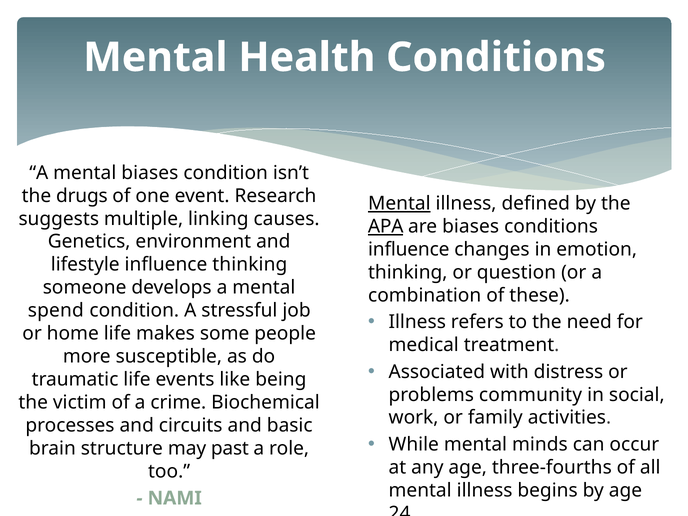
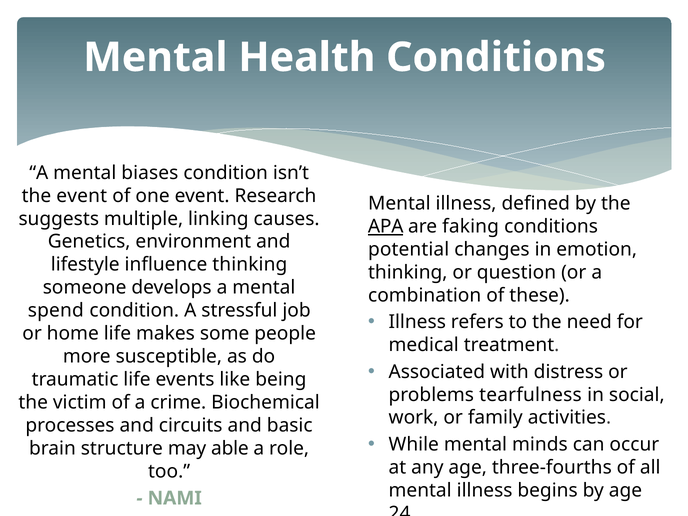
the drugs: drugs -> event (82, 196)
Mental underline: present -> none (399, 204)
are biases: biases -> faking (471, 226)
influence: influence -> potential (409, 249)
community: community -> tearfulness (530, 395)
past: past -> able (230, 448)
